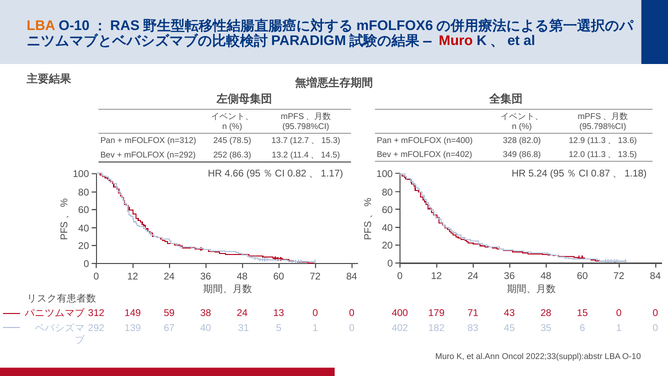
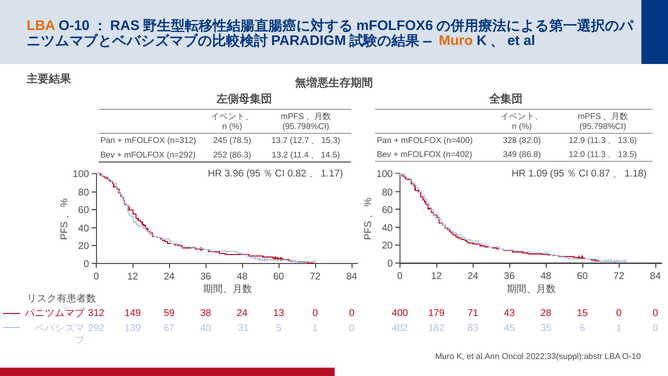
Muro colour: red -> orange (456, 41)
4.66: 4.66 -> 3.96 (234, 173)
5.24: 5.24 -> 1.09 (538, 173)
